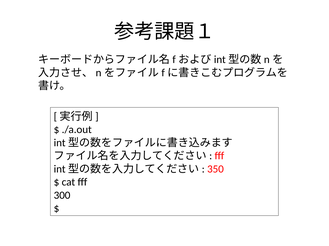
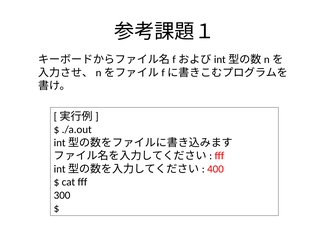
350: 350 -> 400 (215, 169)
